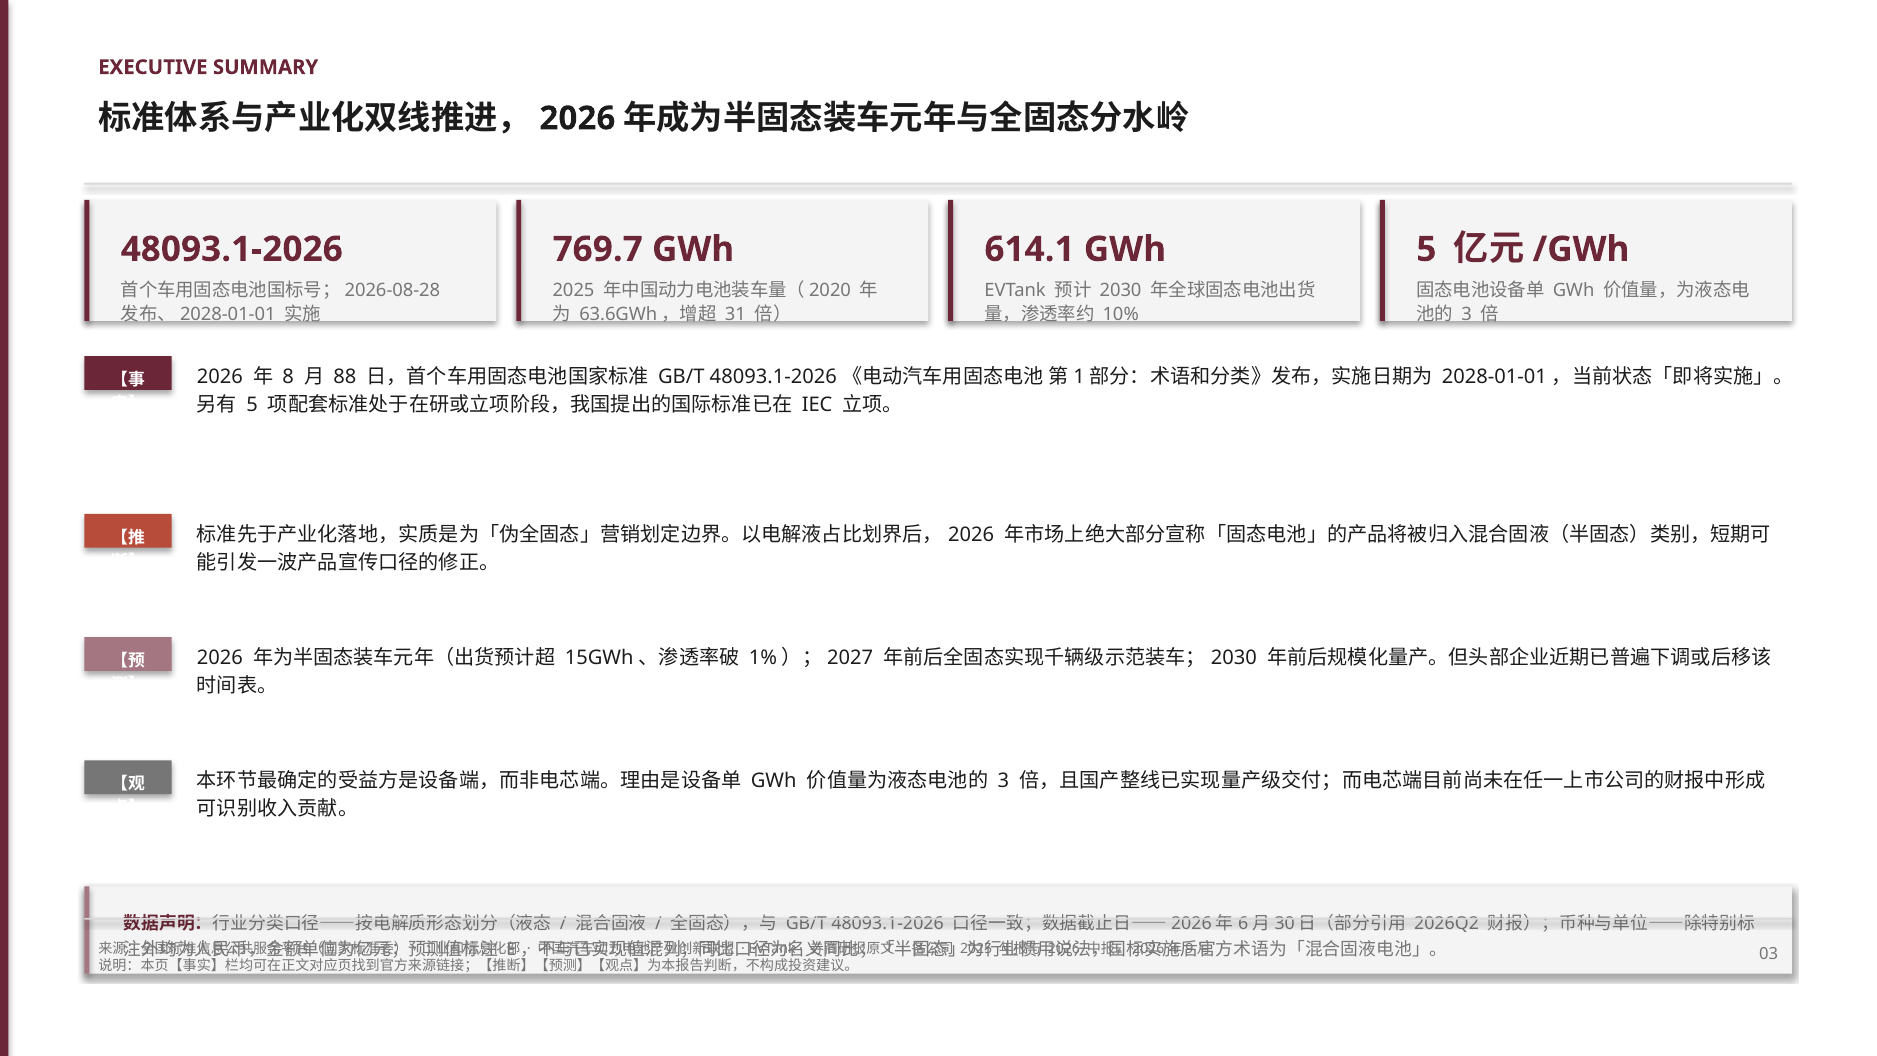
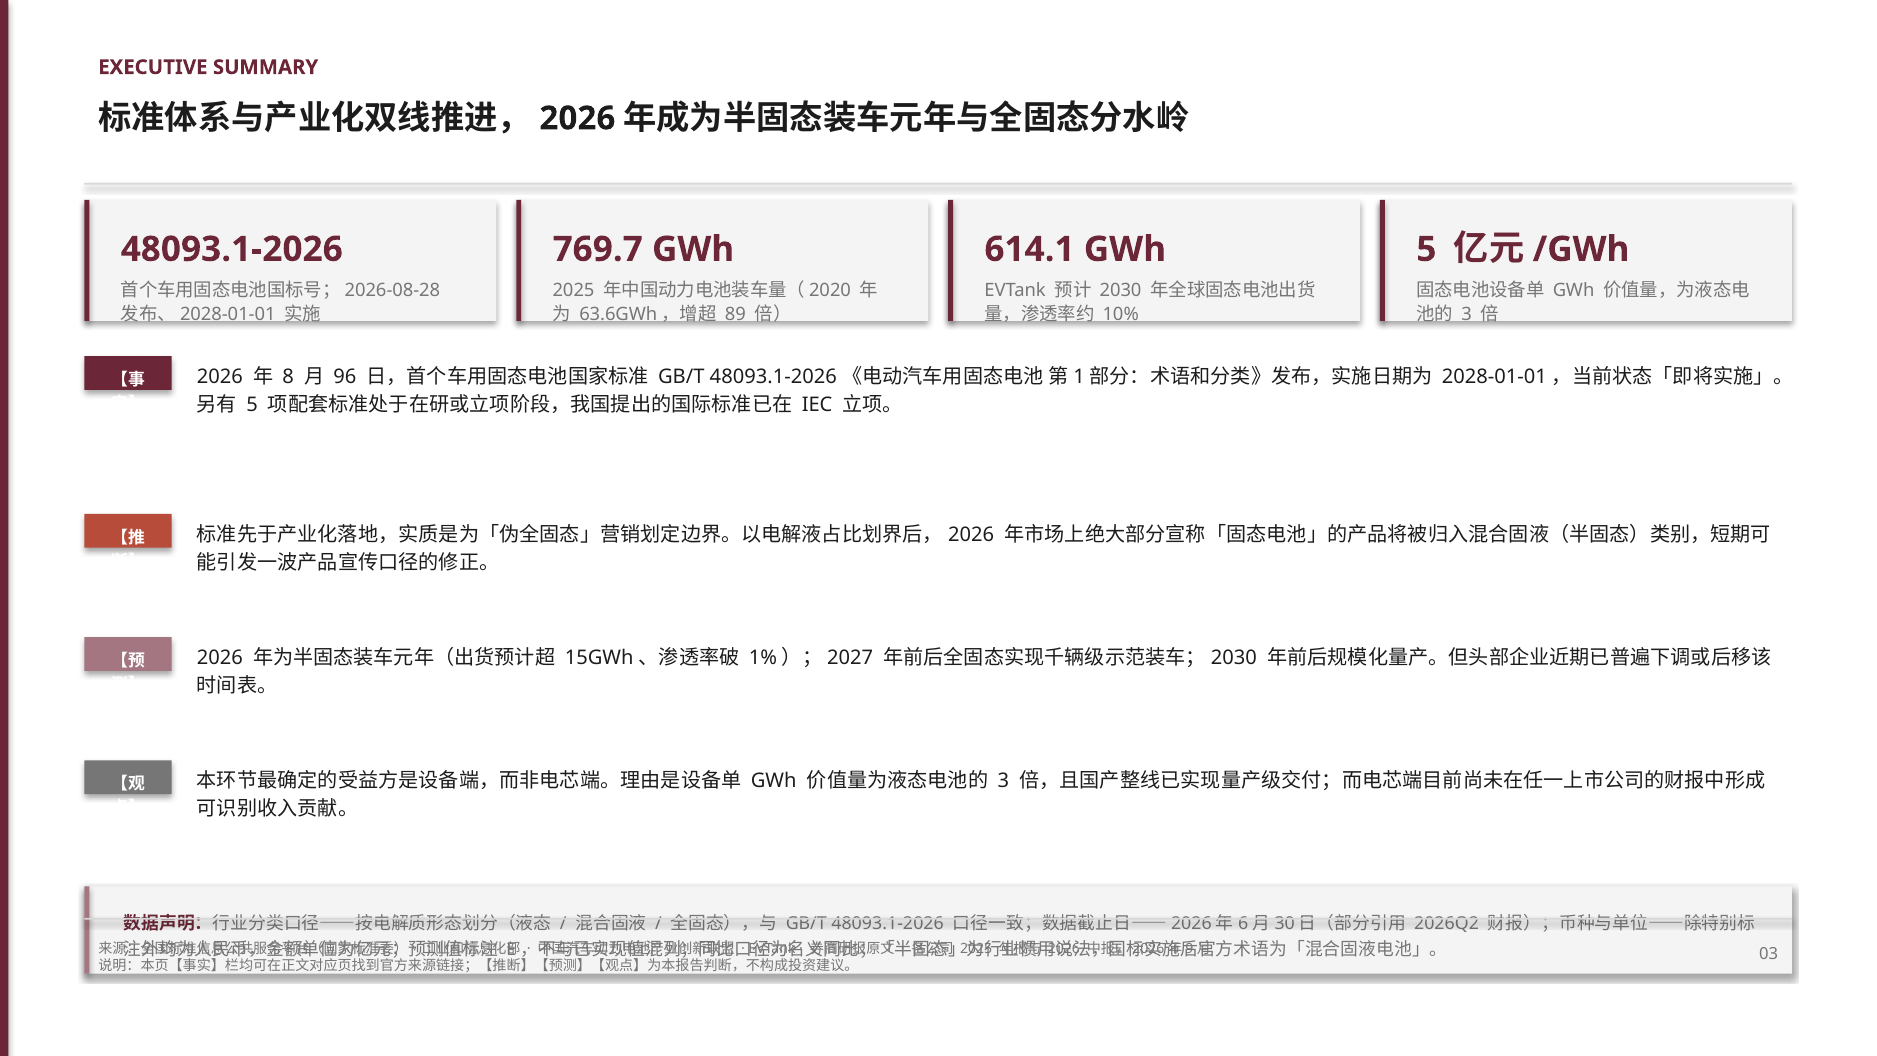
31: 31 -> 89 (735, 314)
88: 88 -> 96 (345, 377)
